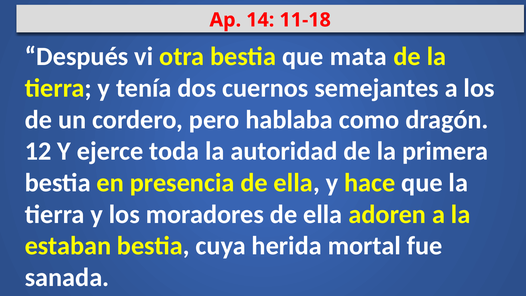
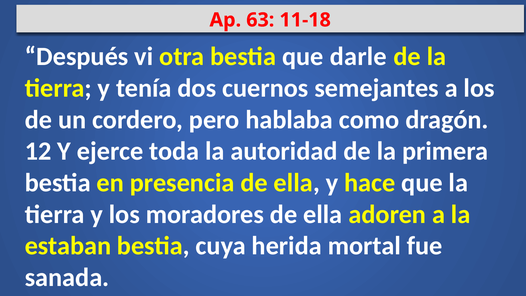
14: 14 -> 63 (260, 20)
mata: mata -> darle (358, 56)
